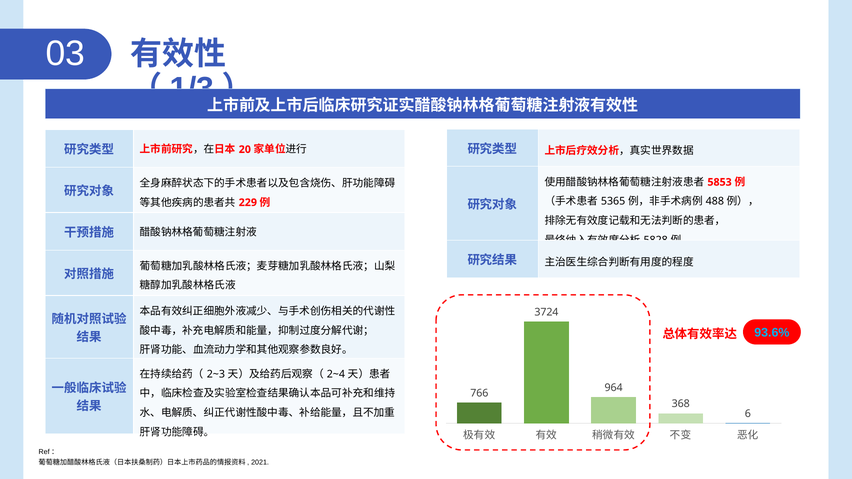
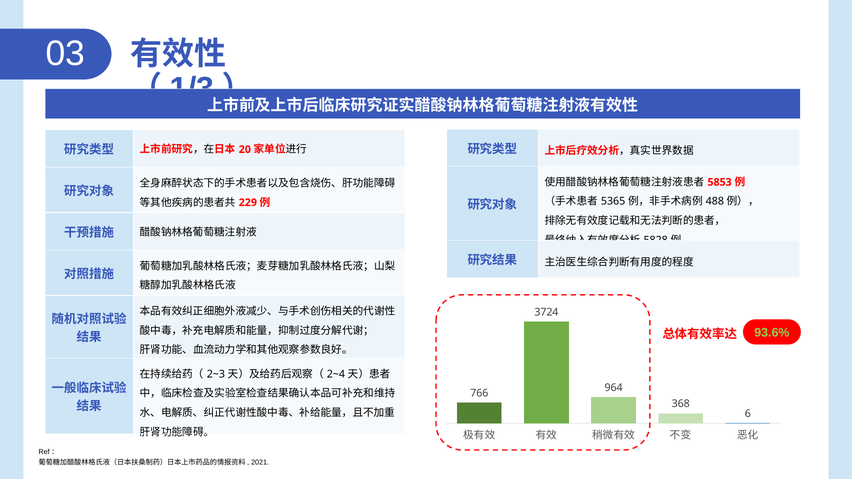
93.6% colour: light blue -> light green (772, 333)
